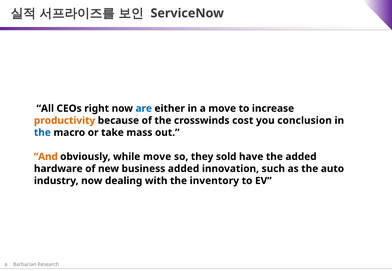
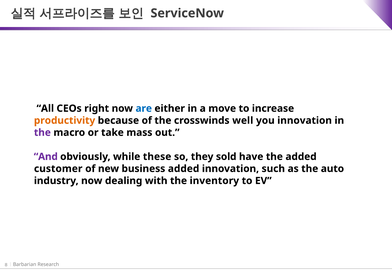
cost: cost -> well (243, 121)
you conclusion: conclusion -> innovation (305, 121)
the colour: blue -> purple (42, 133)
And colour: orange -> purple (46, 157)
while move: move -> these (157, 157)
hardware: hardware -> customer (58, 169)
